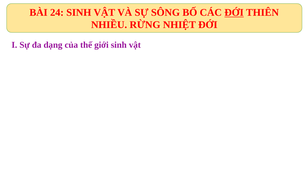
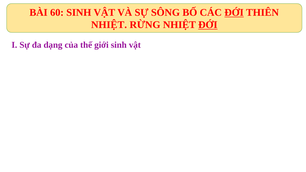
24: 24 -> 60 (57, 13)
NHIỀU: NHIỀU -> NHIỆT (109, 25)
ĐỚI underline: none -> present (208, 25)
